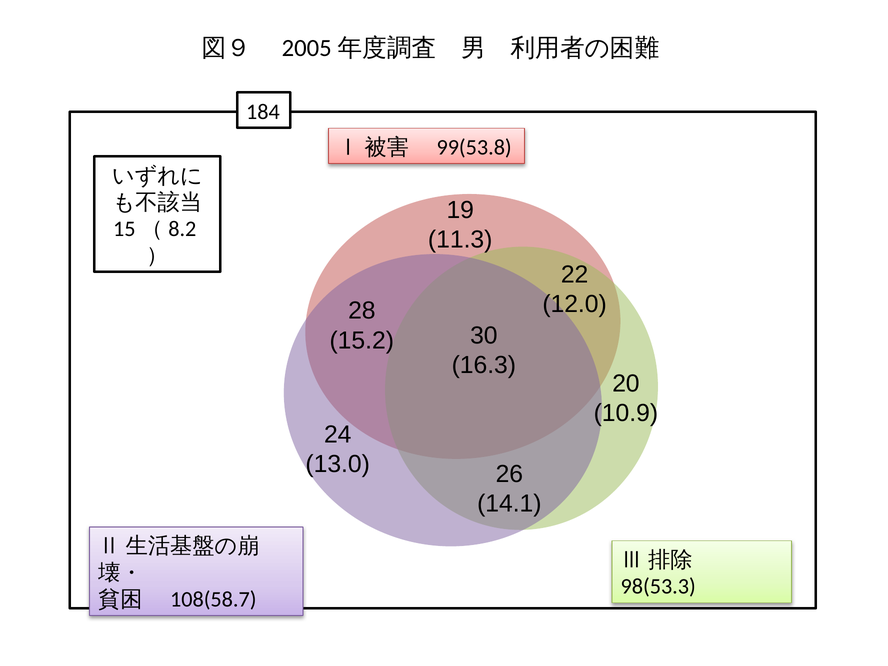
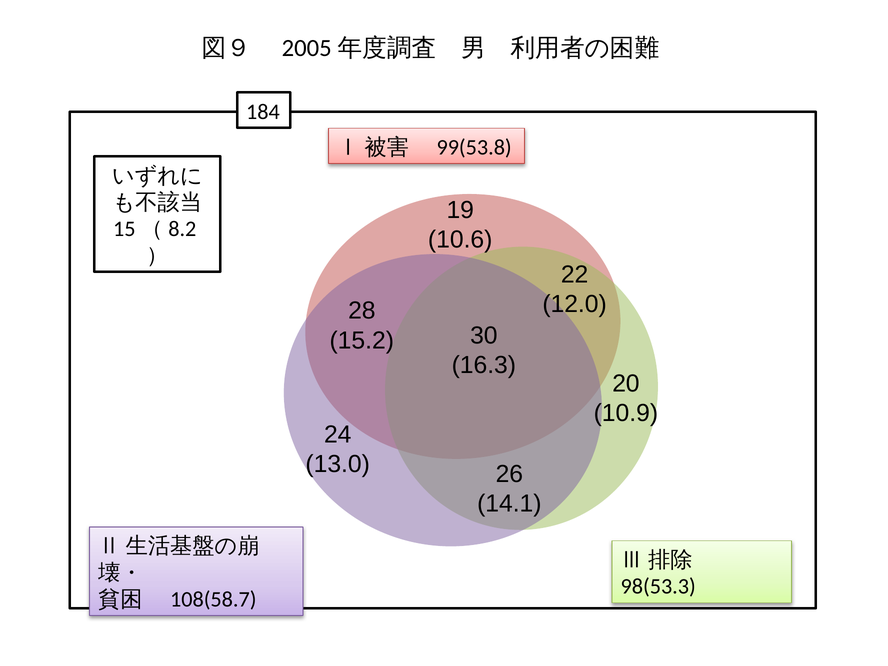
11.3: 11.3 -> 10.6 (460, 240)
